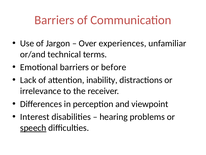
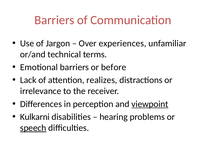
inability: inability -> realizes (102, 80)
viewpoint underline: none -> present (150, 104)
Interest: Interest -> Kulkarni (35, 116)
